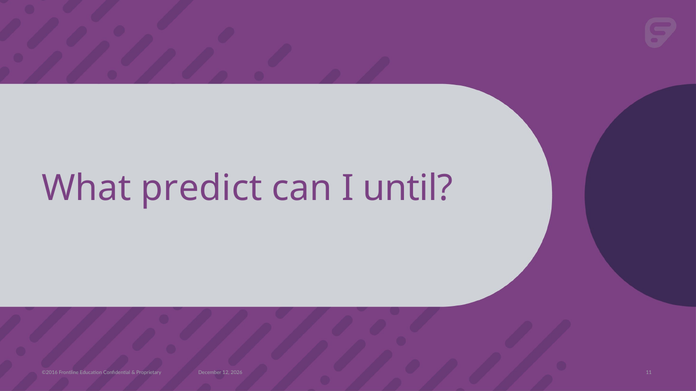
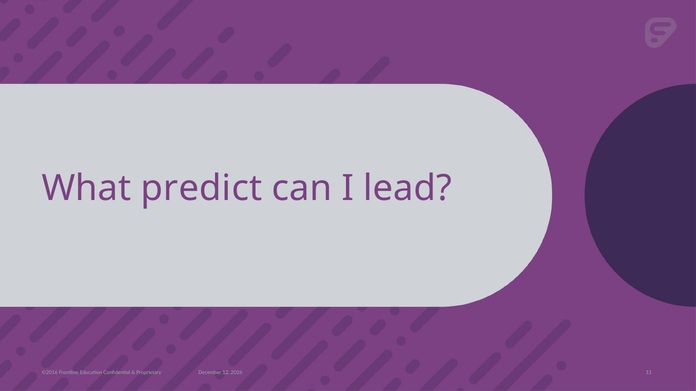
until: until -> lead (408, 189)
